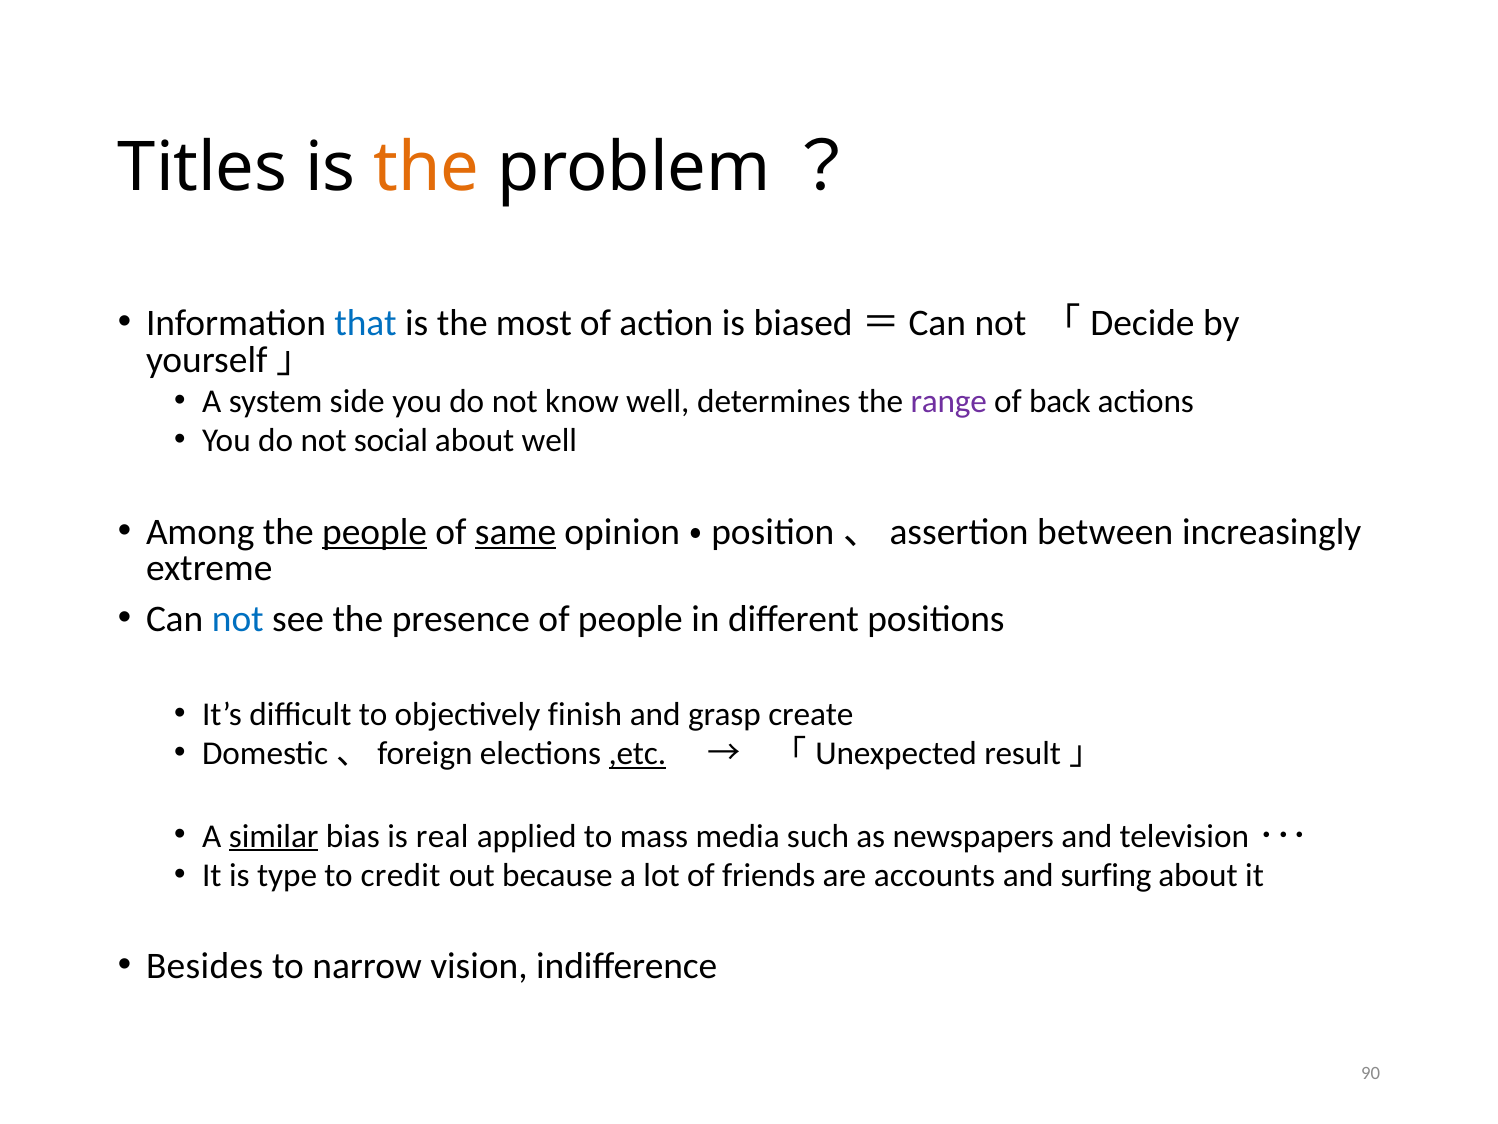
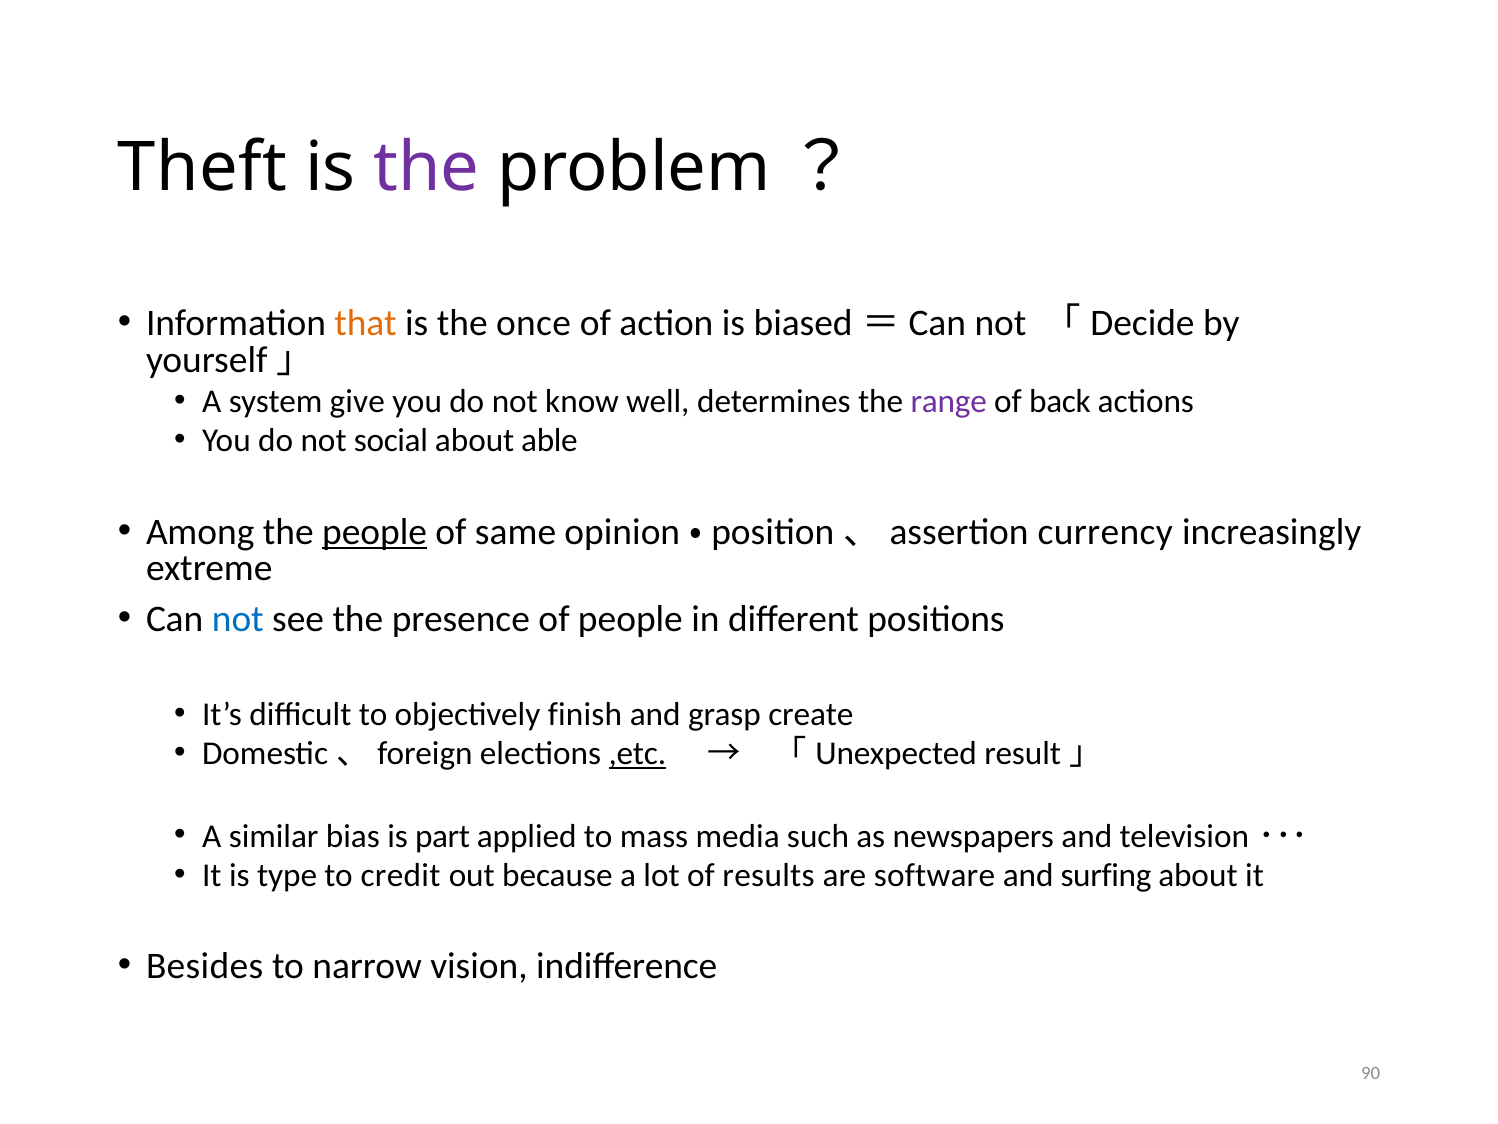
Titles: Titles -> Theft (202, 168)
the colour: orange -> purple (427, 168)
that colour: blue -> orange (366, 323)
most: most -> once (534, 323)
side: side -> give (357, 401)
about well: well -> able (549, 440)
same underline: present -> none (516, 532)
between: between -> currency (1105, 532)
similar underline: present -> none (274, 836)
real: real -> part (443, 836)
friends: friends -> results (769, 875)
accounts: accounts -> software (934, 875)
